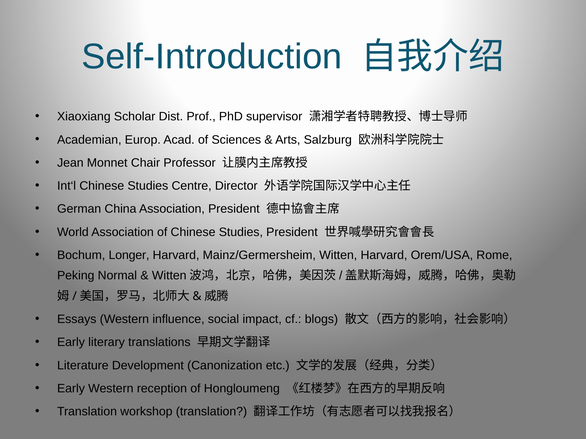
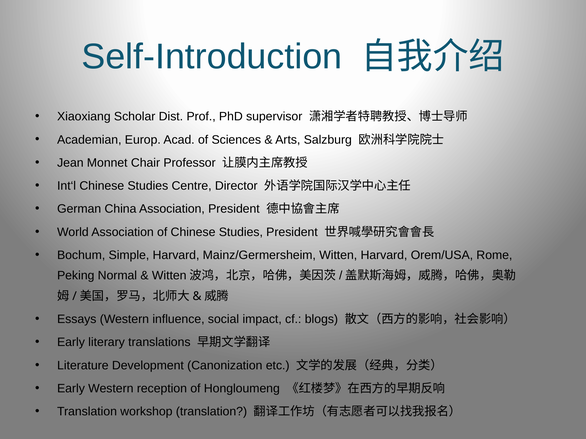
Longer: Longer -> Simple (129, 255)
